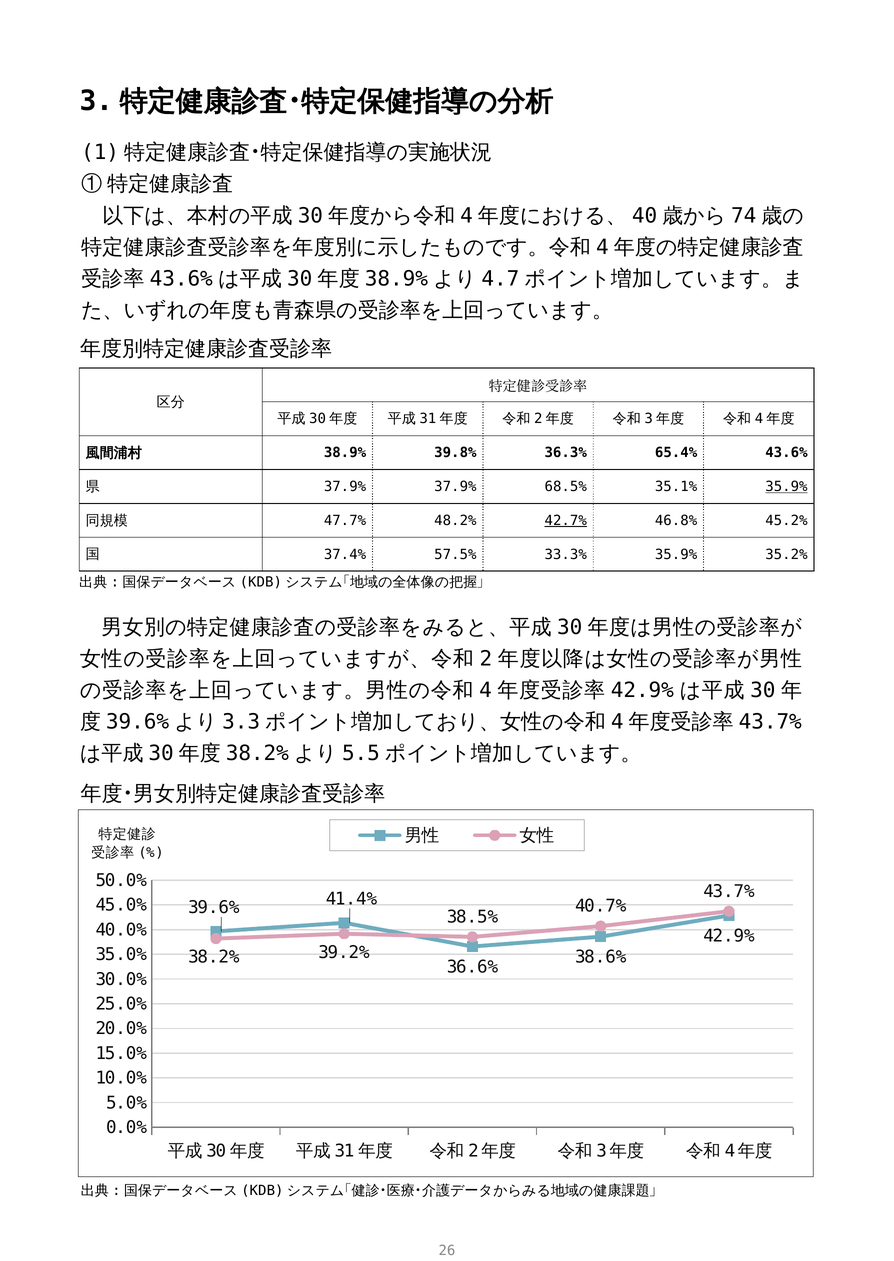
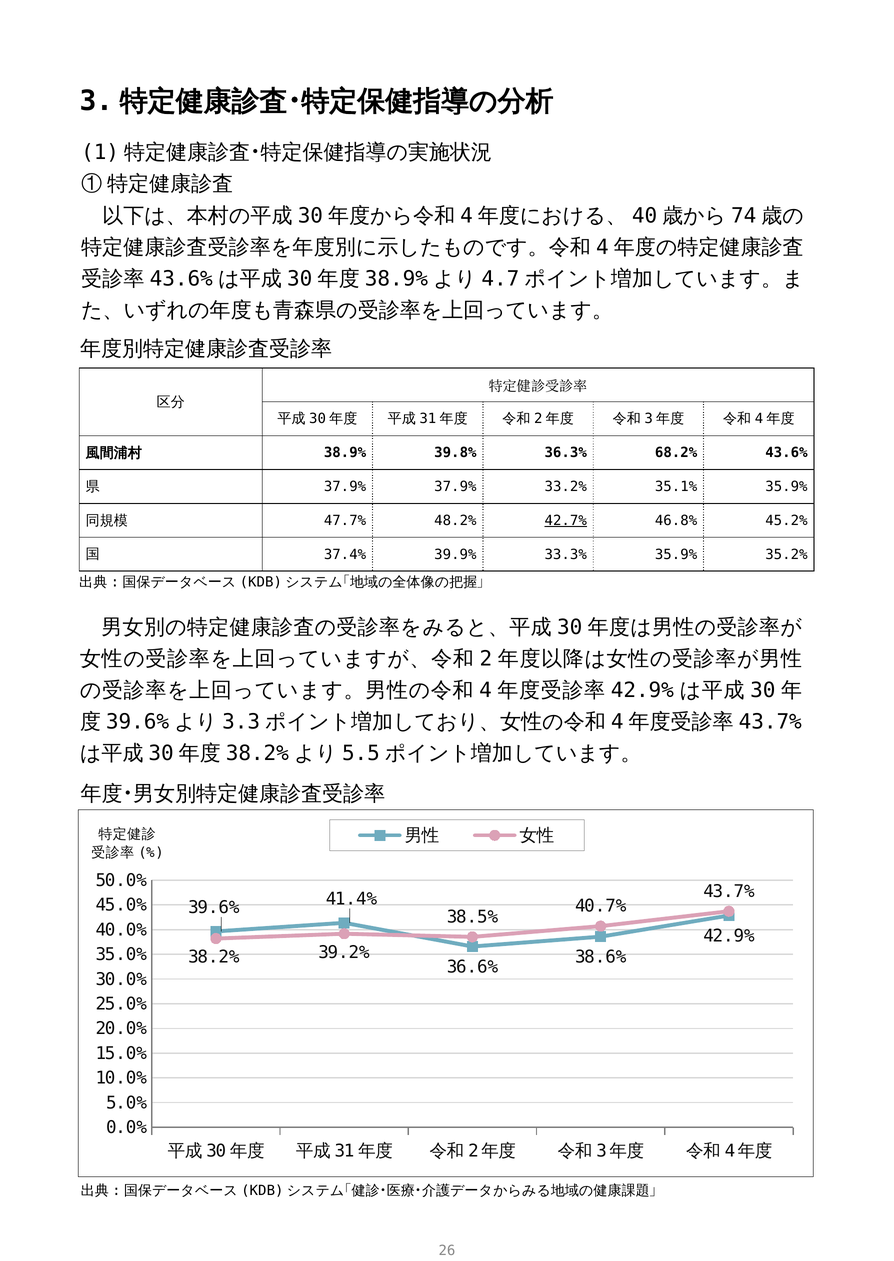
65.4%: 65.4% -> 68.2% (676, 453)
68.5%: 68.5% -> 33.2% (566, 487)
35.9% underline: present -> none (786, 487)
57.5%: 57.5% -> 39.9% (455, 555)
